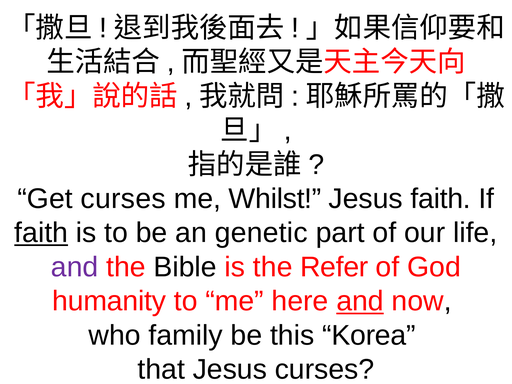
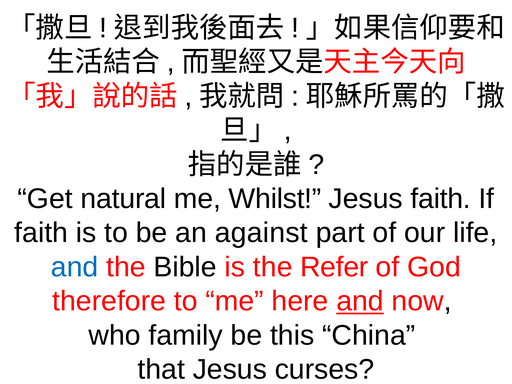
Get curses: curses -> natural (123, 199)
faith underline: present -> none (41, 233)
genetic: genetic -> against (261, 233)
and colour: purple -> blue (75, 267)
humanity: humanity -> therefore (109, 301)
Korea: Korea -> China (369, 335)
